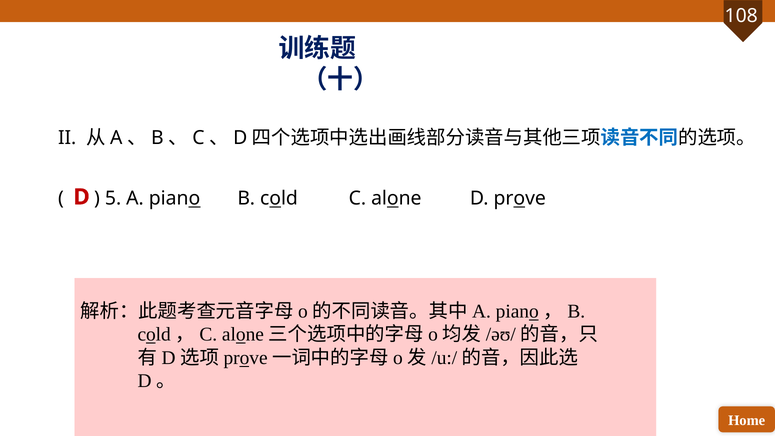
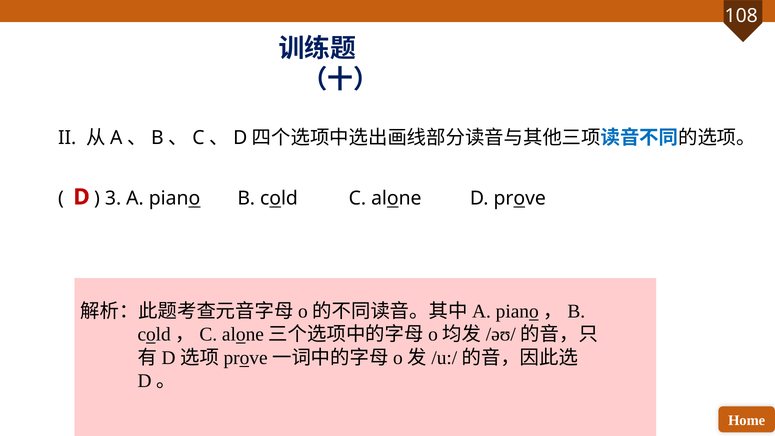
5: 5 -> 3 (113, 198)
